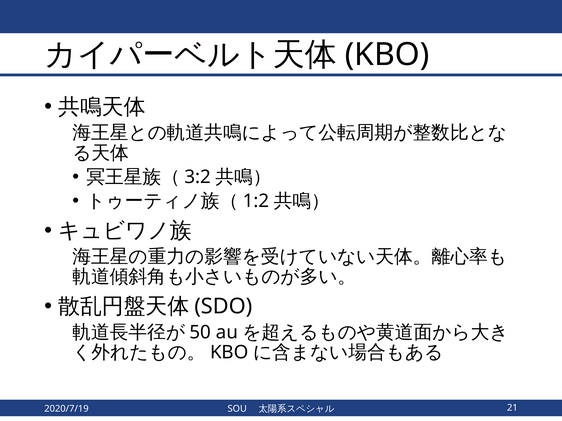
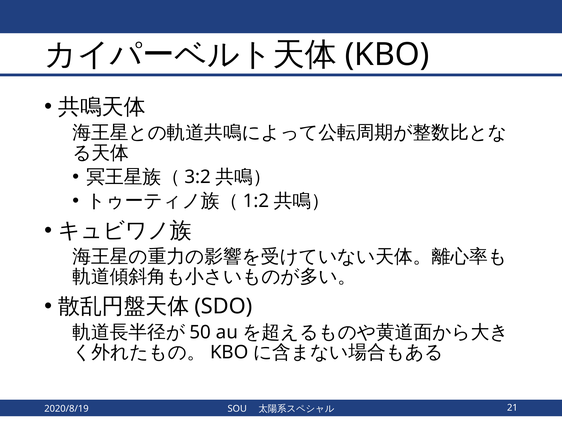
2020/7/19: 2020/7/19 -> 2020/8/19 (66, 409)
